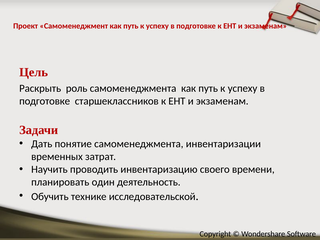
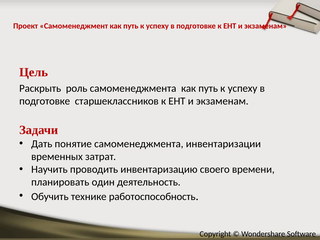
исследовательской: исследовательской -> работоспособность (152, 197)
